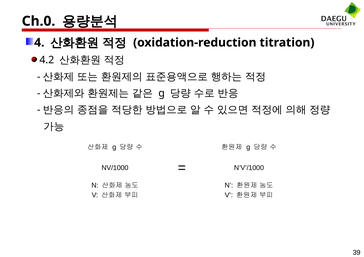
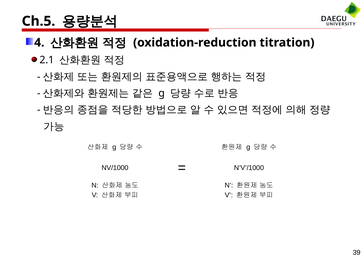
Ch.0: Ch.0 -> Ch.5 (39, 21)
4.2: 4.2 -> 2.1 (47, 60)
